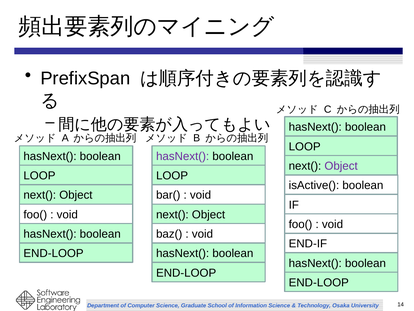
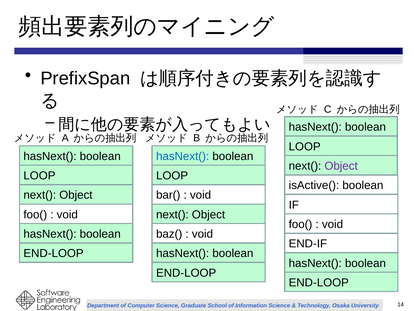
hasNext( colour: purple -> blue (183, 156)
